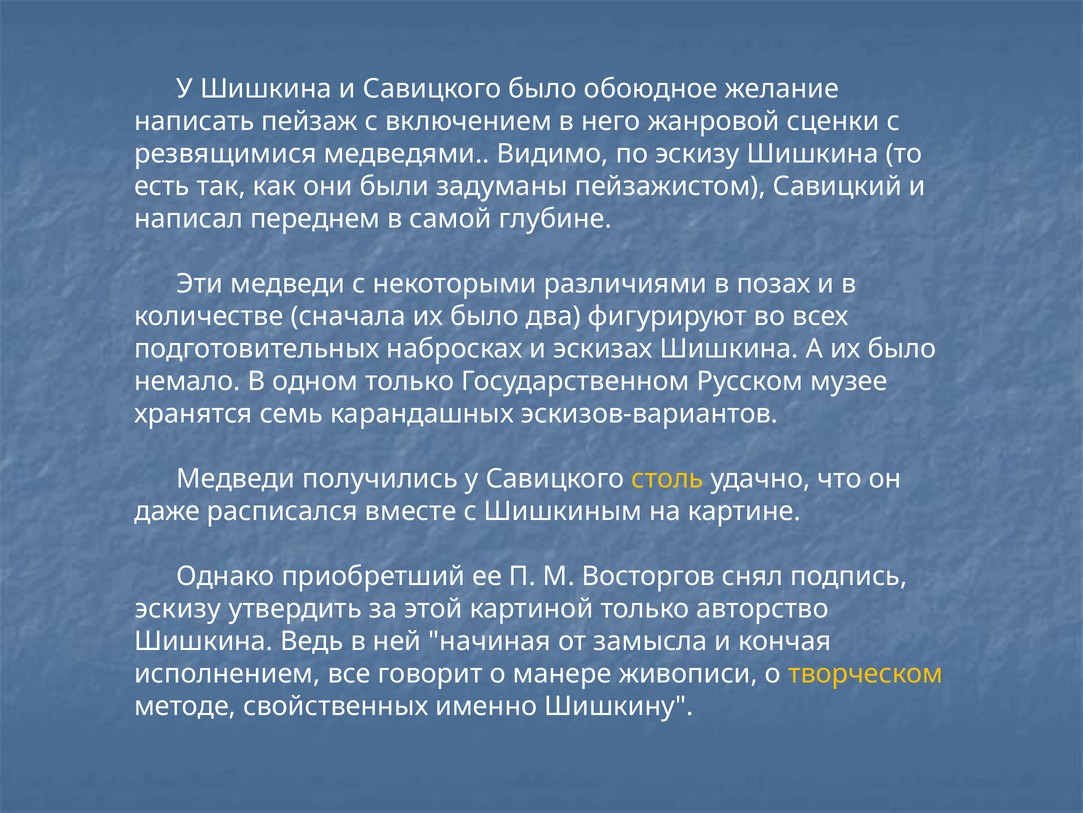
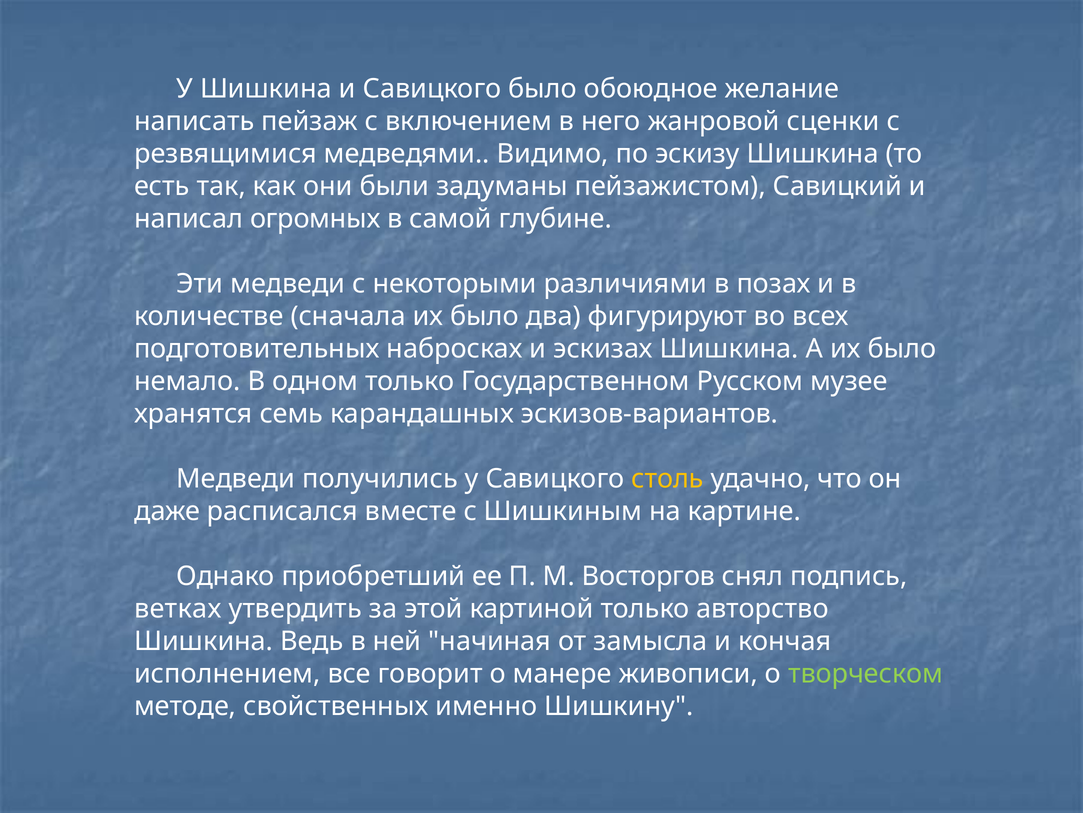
переднем: переднем -> огромных (315, 218)
эскизу: эскизу -> ветках (178, 608)
творческом colour: yellow -> light green (866, 673)
